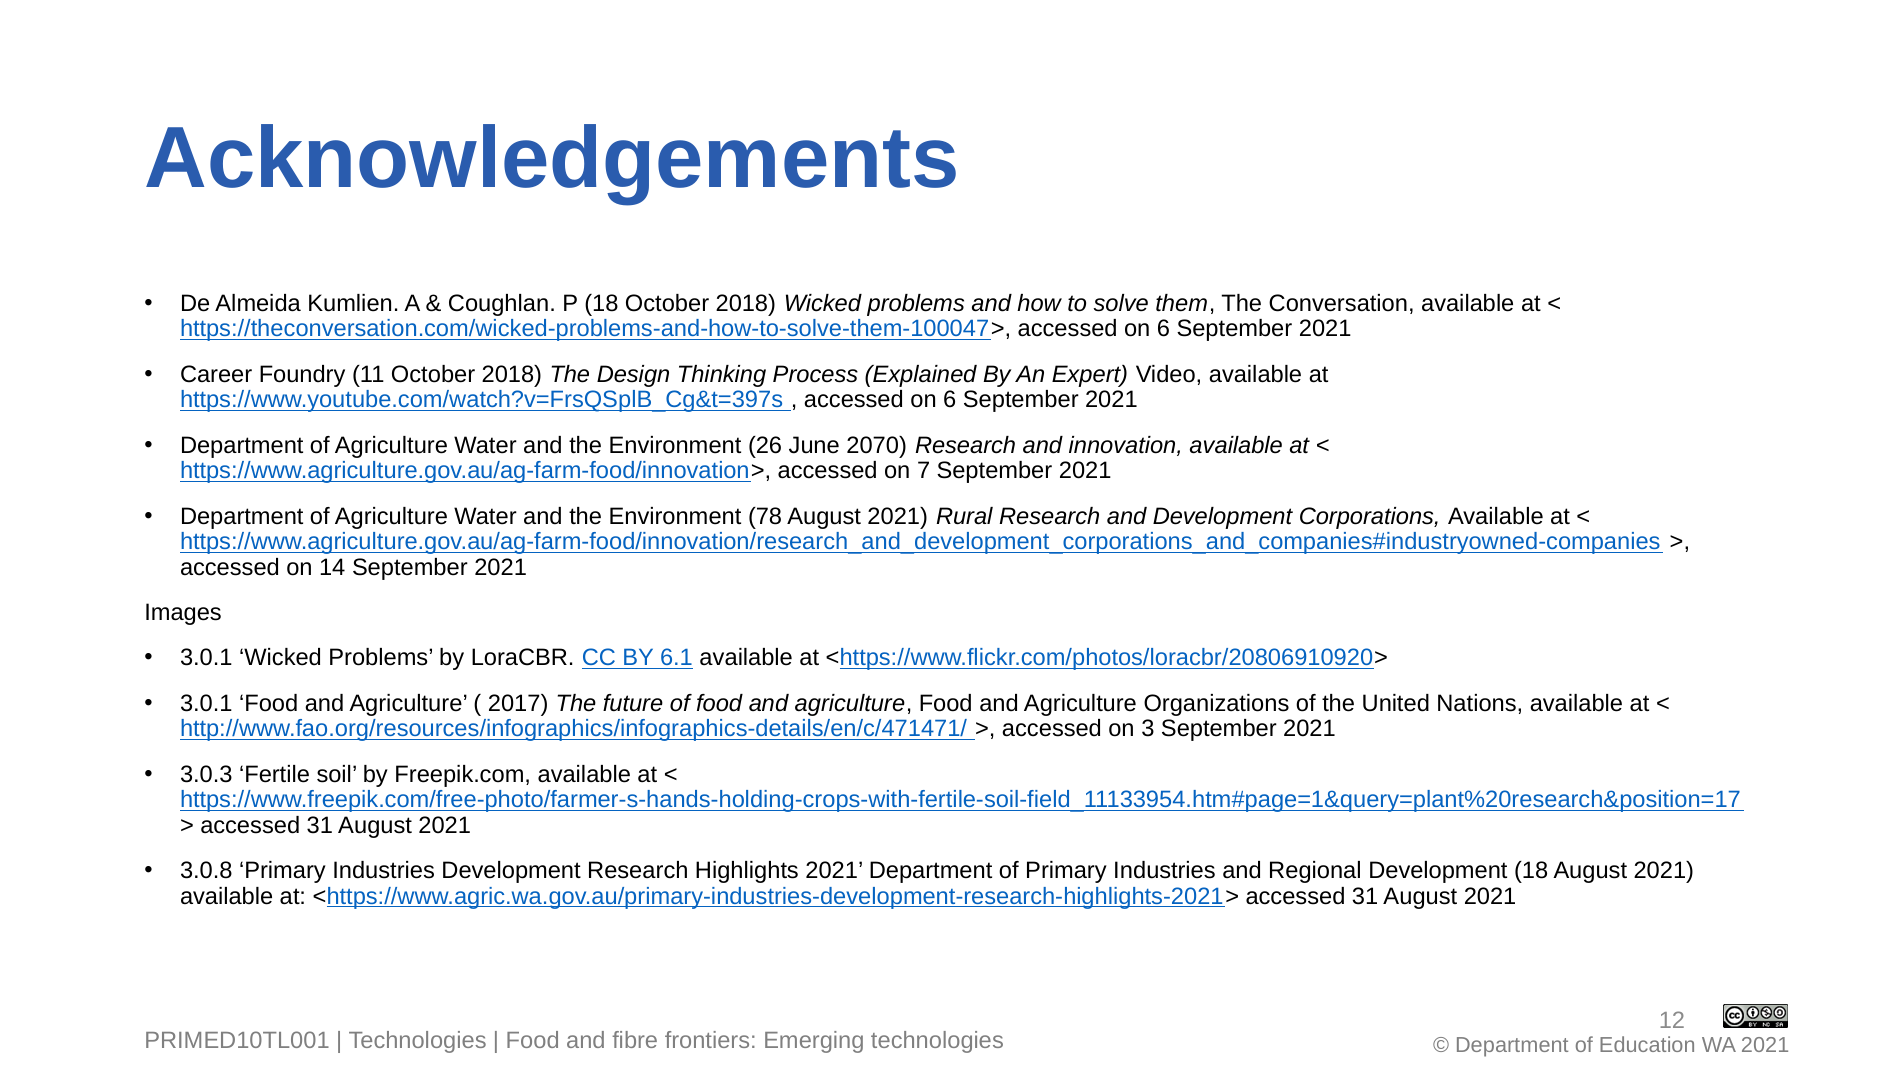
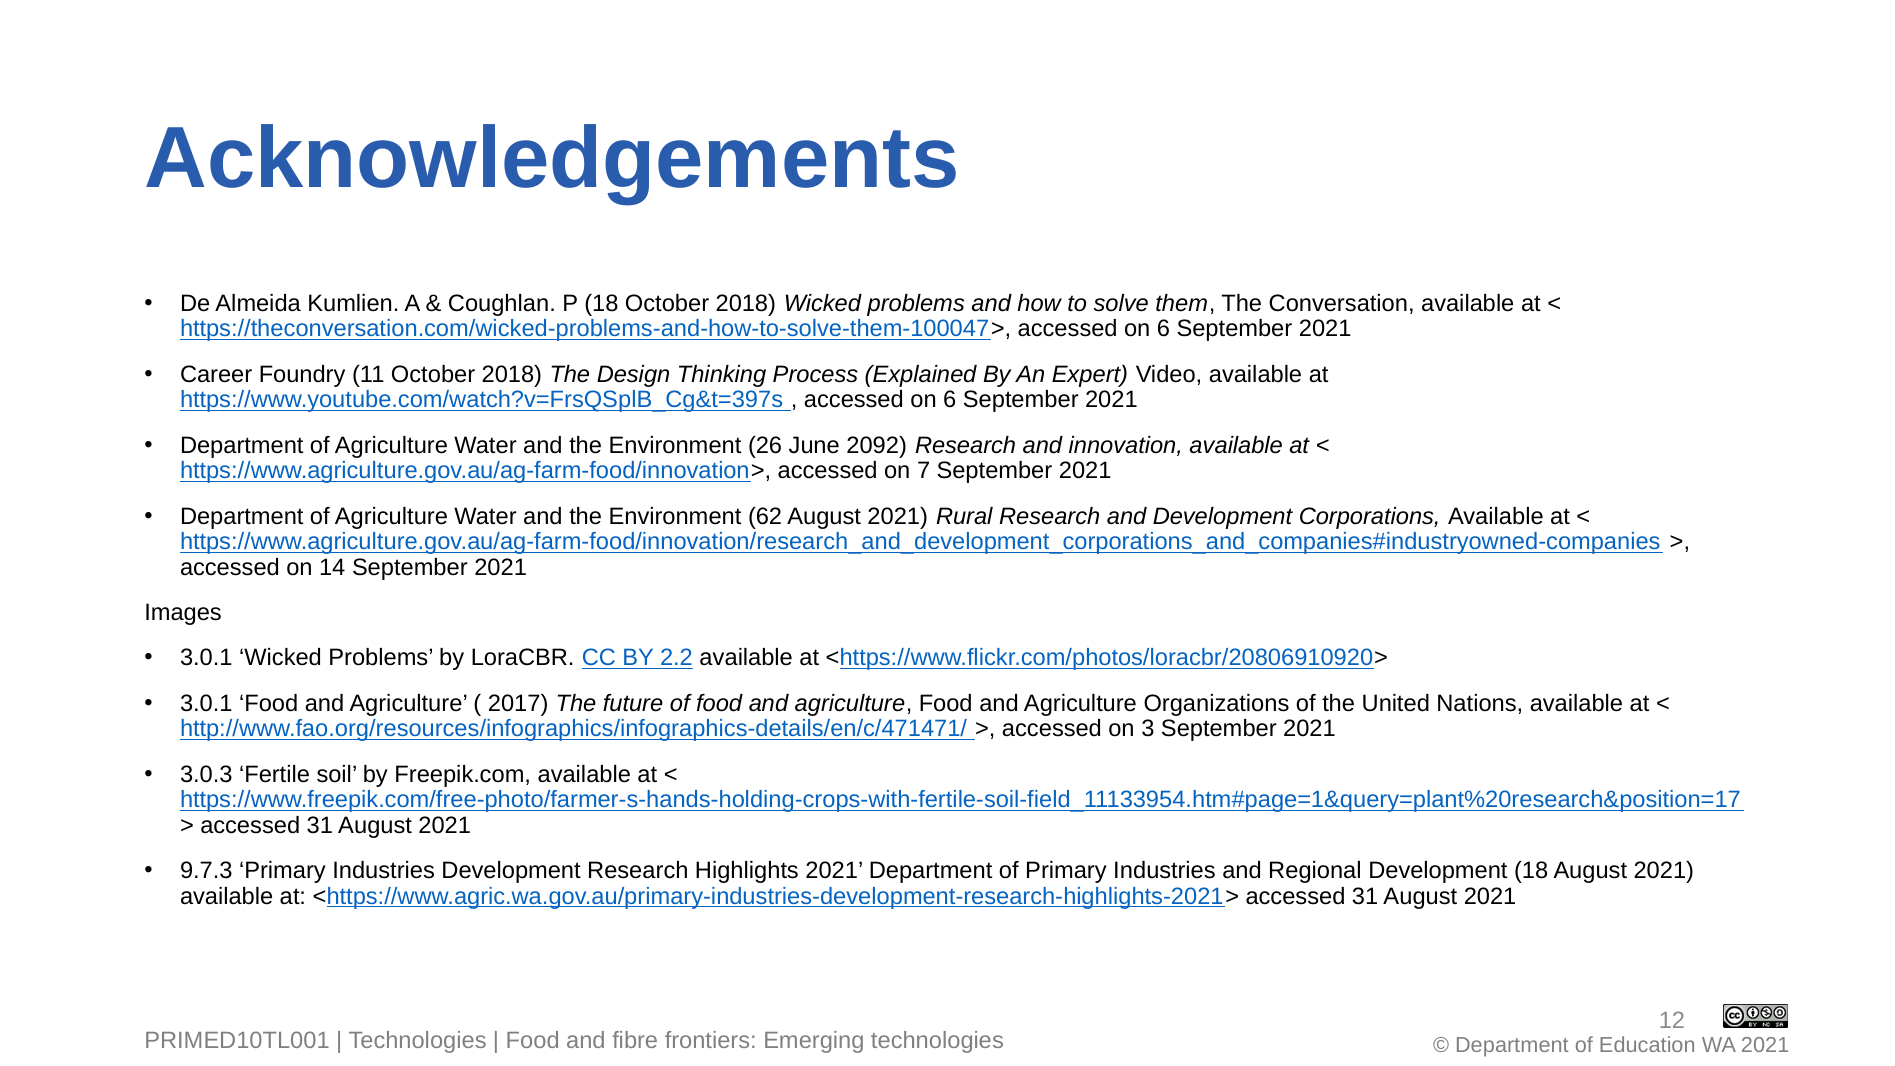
2070: 2070 -> 2092 (877, 445)
78: 78 -> 62 (765, 516)
6.1: 6.1 -> 2.2 (676, 658)
3.0.8: 3.0.8 -> 9.7.3 (206, 871)
